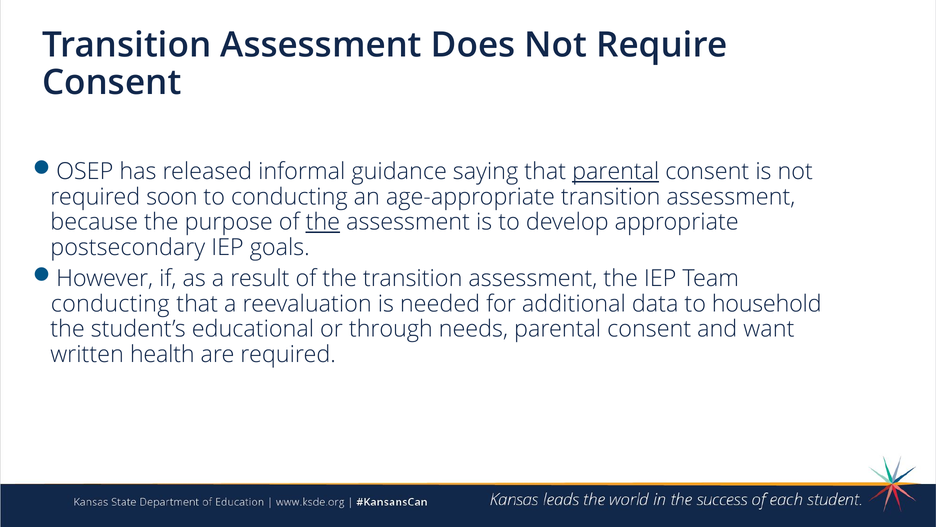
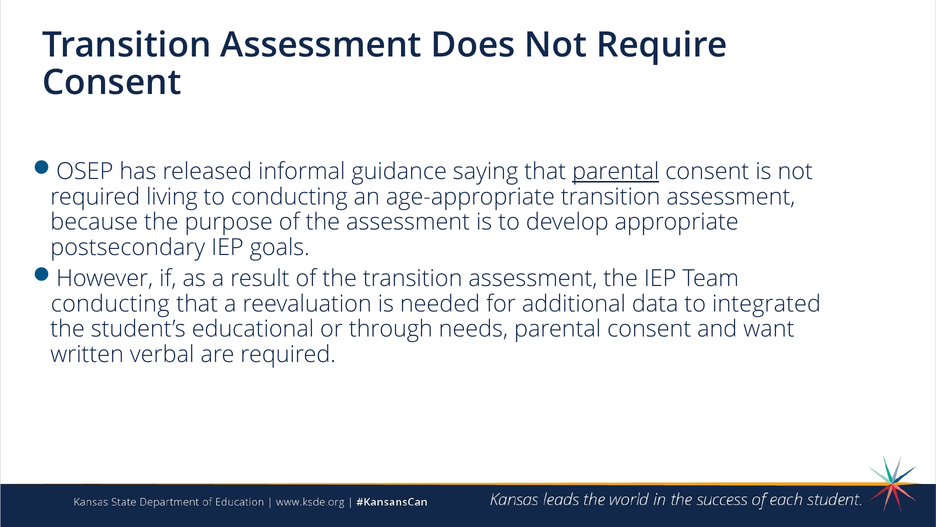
soon: soon -> living (172, 197)
the underline: present -> none (323, 222)
household: household -> integrated (767, 304)
health: health -> verbal (162, 354)
